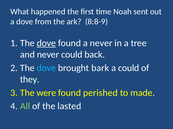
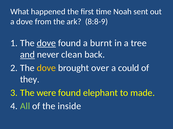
a never: never -> burnt (101, 43)
and underline: none -> present (27, 55)
never could: could -> clean (72, 55)
dove colour: light blue -> yellow (46, 68)
bark: bark -> over (100, 68)
perished: perished -> elephant (100, 93)
lasted: lasted -> inside (69, 107)
